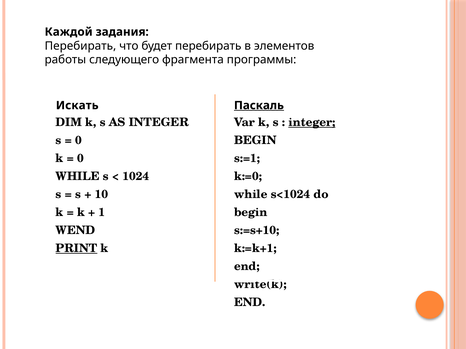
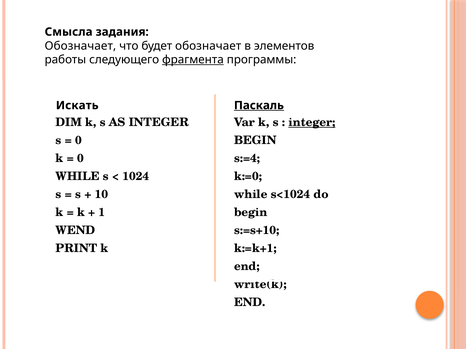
Каждой: Каждой -> Смысла (69, 32)
Перебирать: Перебирать -> Обозначает (80, 46)
будет перебирать: перебирать -> обозначает (208, 46)
фрагмента underline: none -> present (193, 60)
s:=1: s:=1 -> s:=4 (247, 159)
PRINT underline: present -> none (76, 249)
